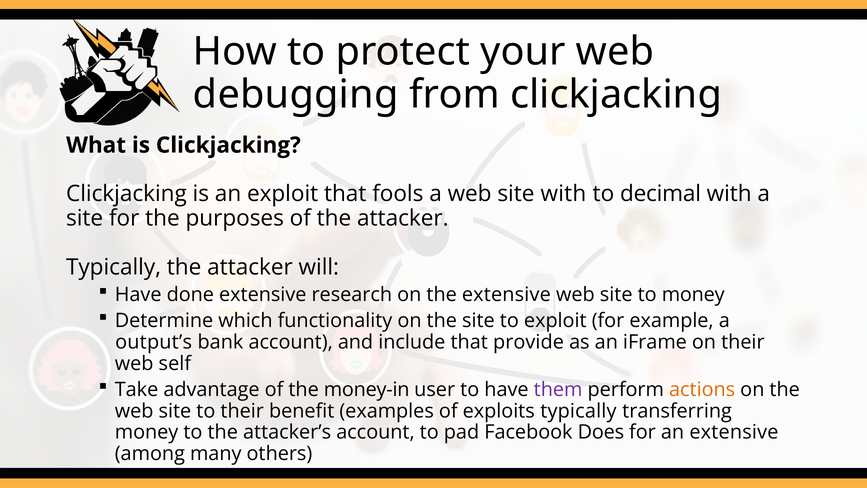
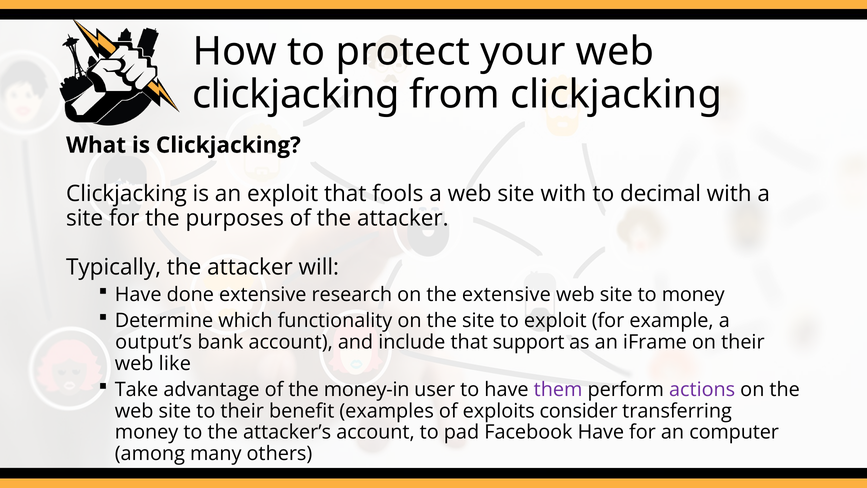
debugging: debugging -> clickjacking (296, 94)
provide: provide -> support (529, 342)
self: self -> like (175, 363)
actions colour: orange -> purple (702, 389)
exploits typically: typically -> consider (579, 411)
Facebook Does: Does -> Have (601, 432)
an extensive: extensive -> computer (734, 432)
